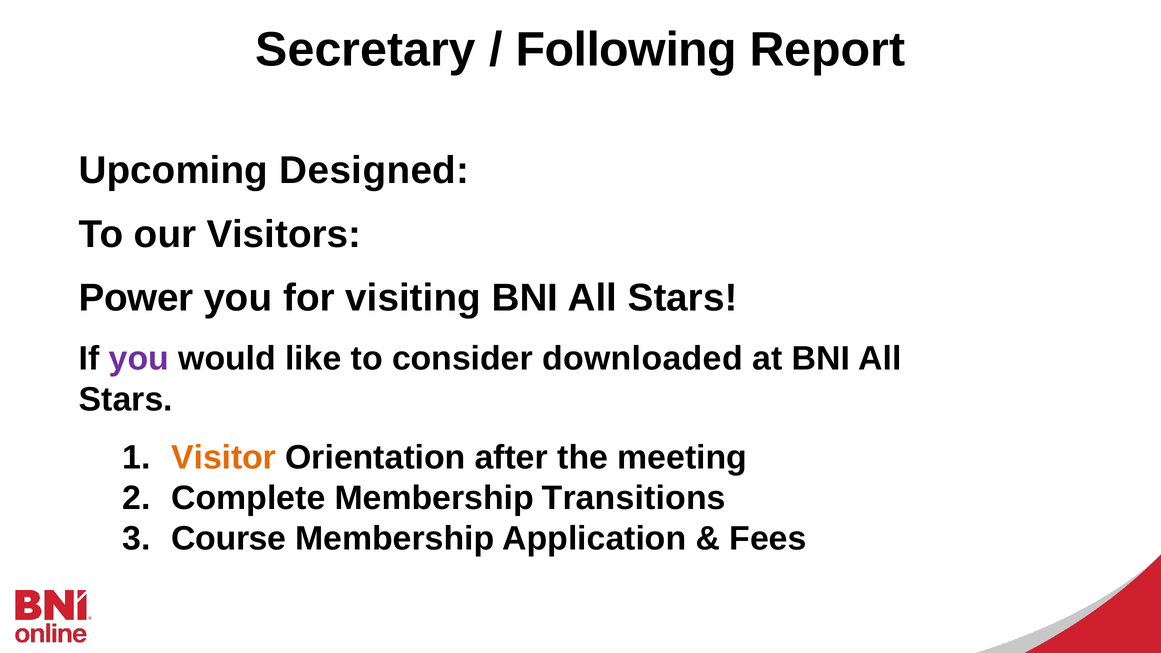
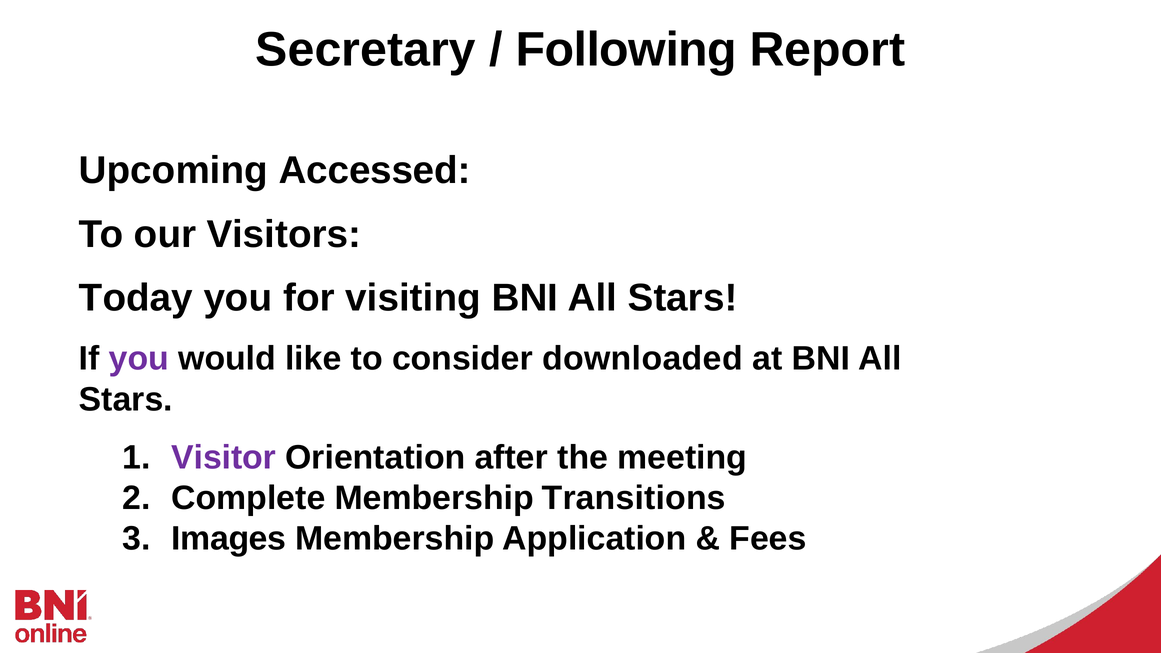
Designed: Designed -> Accessed (375, 170)
Power: Power -> Today (136, 298)
Visitor colour: orange -> purple (224, 458)
Course: Course -> Images (229, 539)
